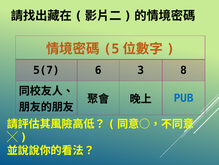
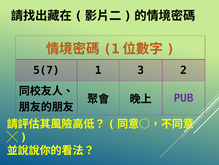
5: 5 -> 1 (111, 49)
5(7 6: 6 -> 1 (98, 70)
8: 8 -> 2 (184, 70)
PUB colour: blue -> purple (184, 98)
